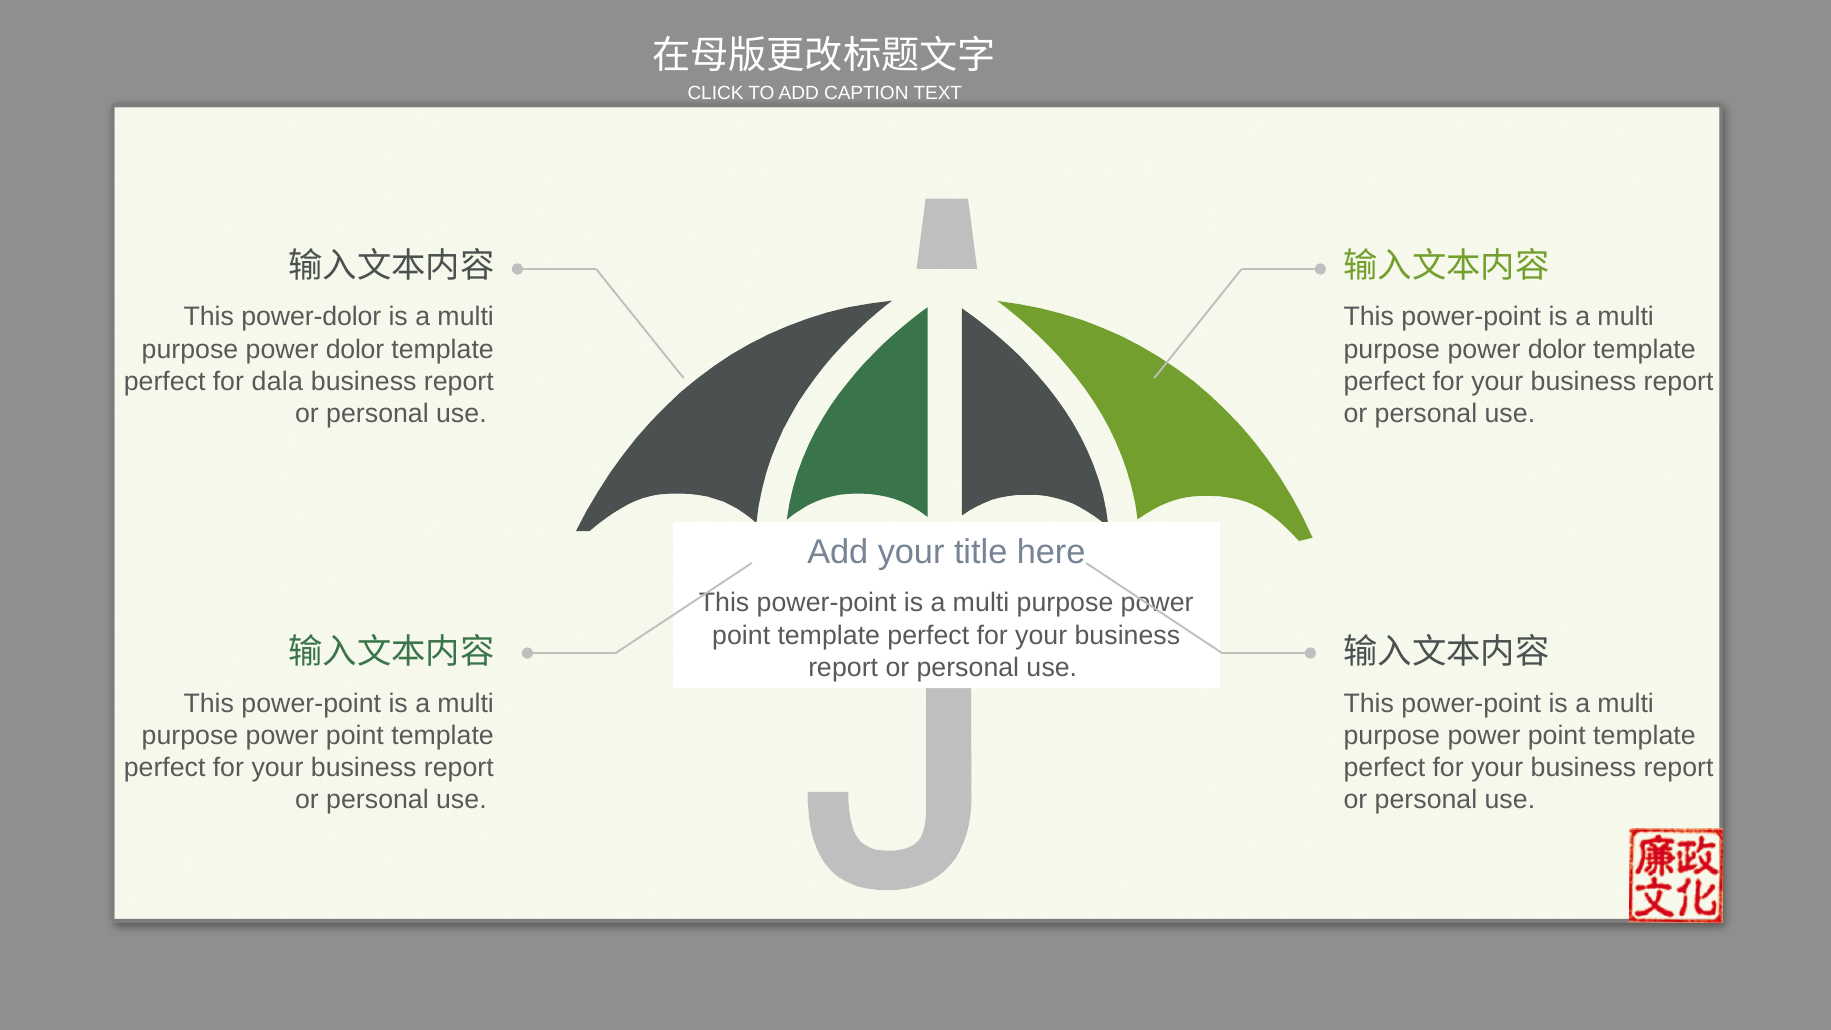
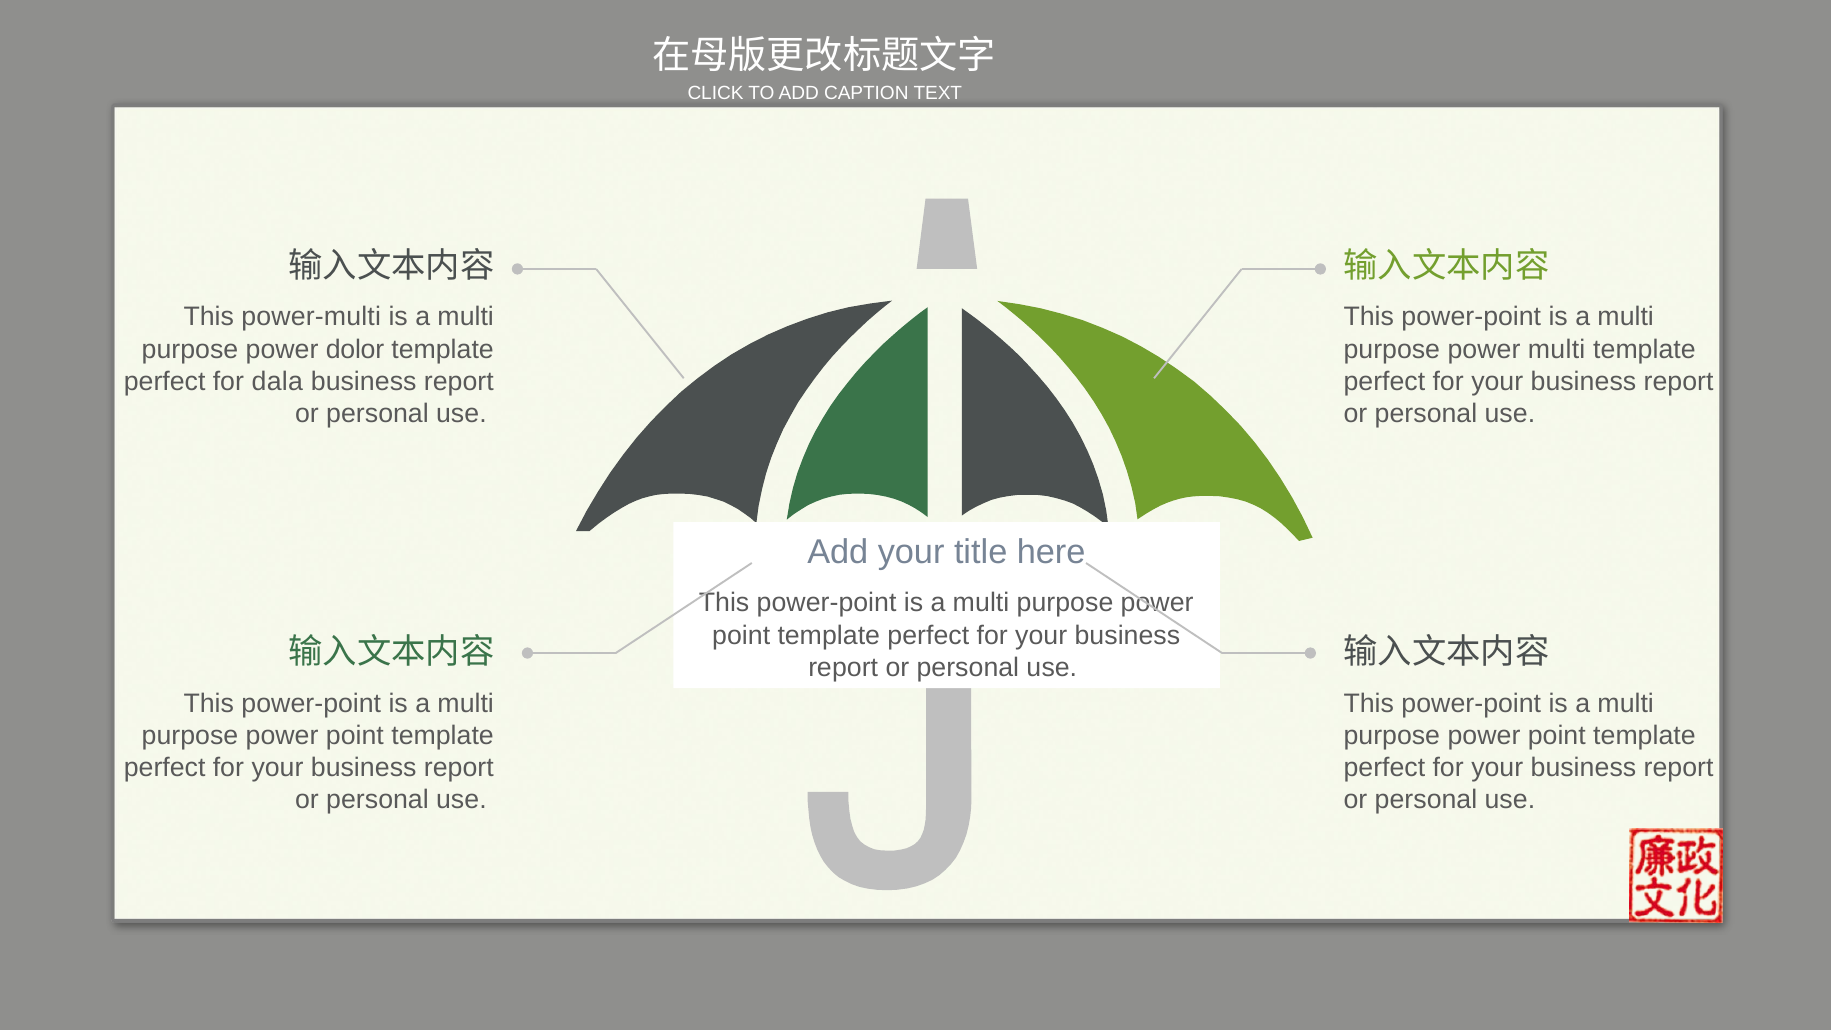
power-dolor: power-dolor -> power-multi (311, 317)
dolor: dolor -> multi (1557, 349)
